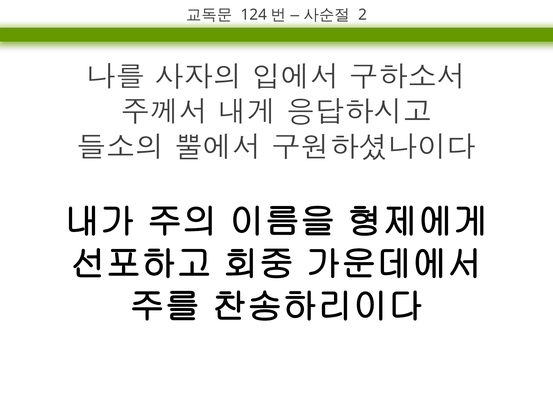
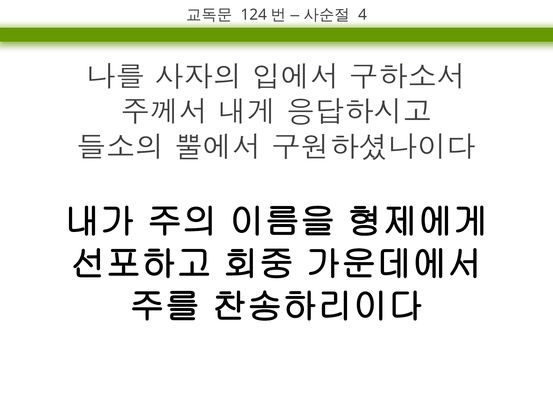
2: 2 -> 4 (363, 15)
